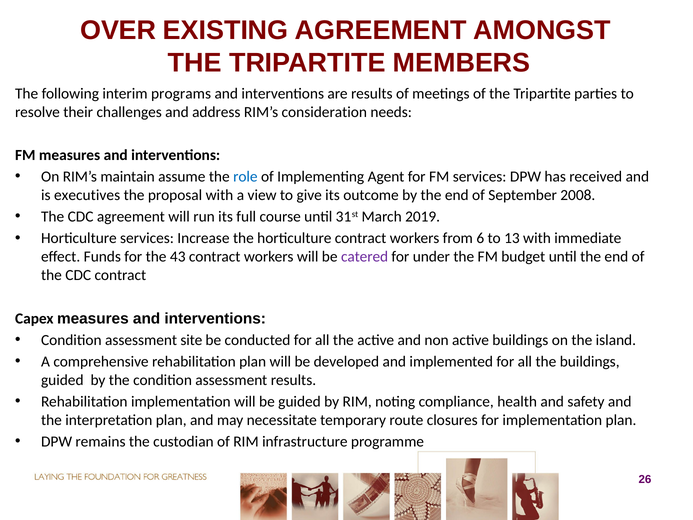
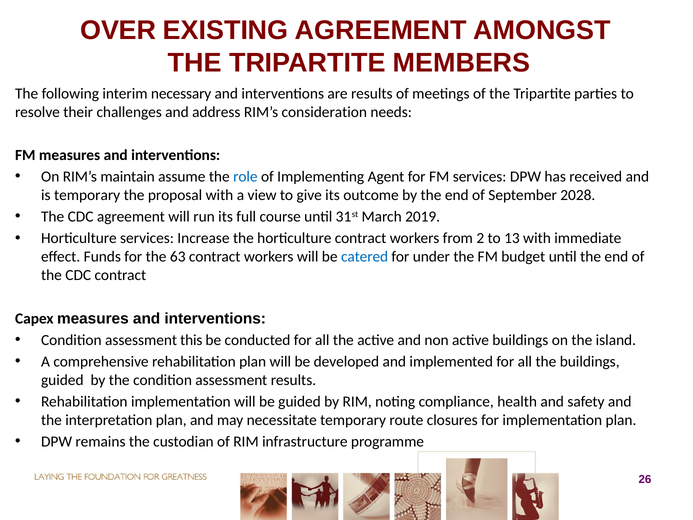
programs: programs -> necessary (181, 94)
is executives: executives -> temporary (87, 195)
2008: 2008 -> 2028 (578, 195)
6: 6 -> 2 (480, 238)
43: 43 -> 63 (178, 257)
catered colour: purple -> blue (365, 257)
site: site -> this (191, 340)
